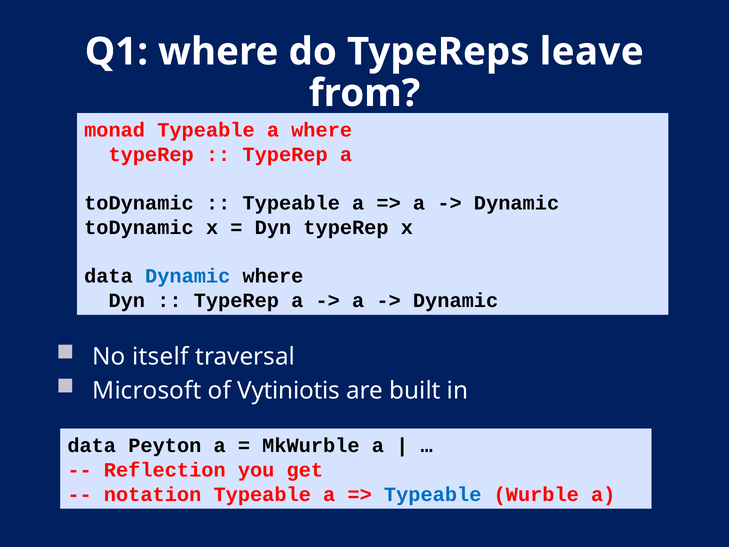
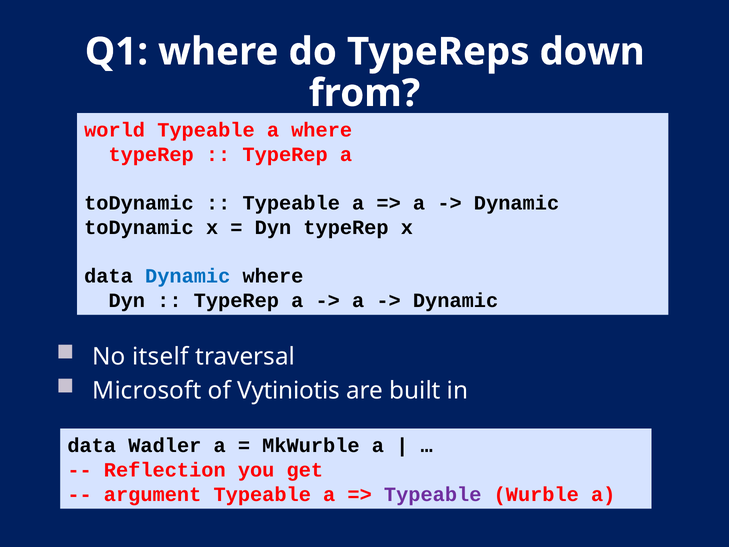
leave: leave -> down (592, 52)
monad: monad -> world (115, 130)
Peyton: Peyton -> Wadler (165, 446)
notation: notation -> argument (153, 494)
Typeable colour: blue -> purple (433, 494)
